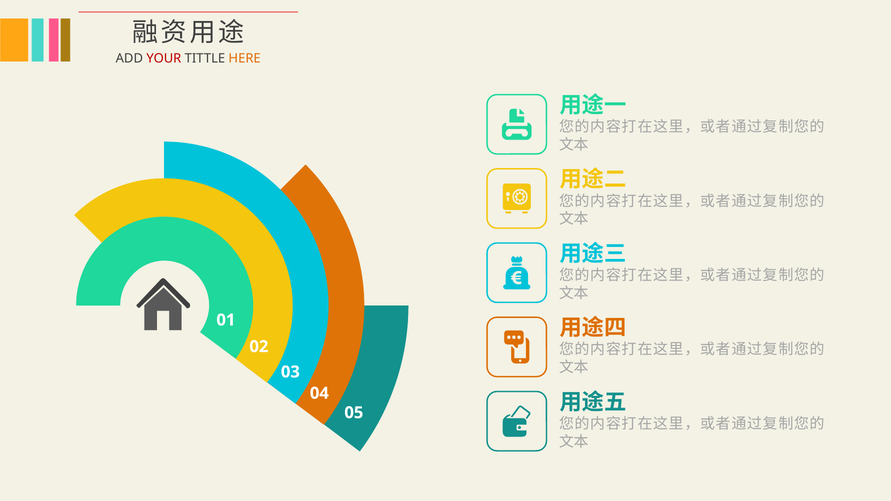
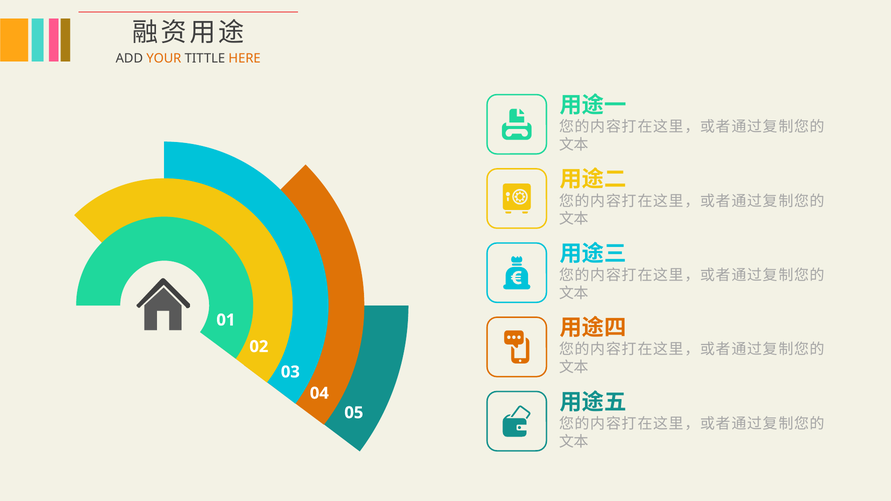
YOUR colour: red -> orange (164, 58)
